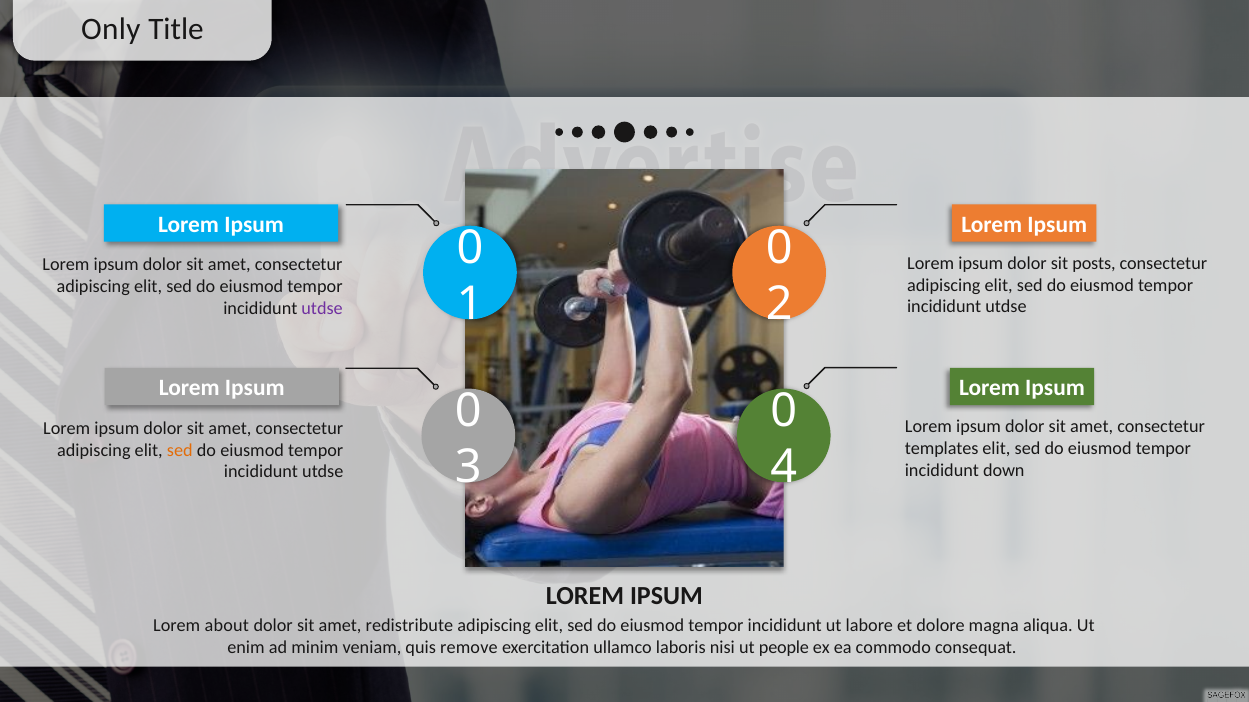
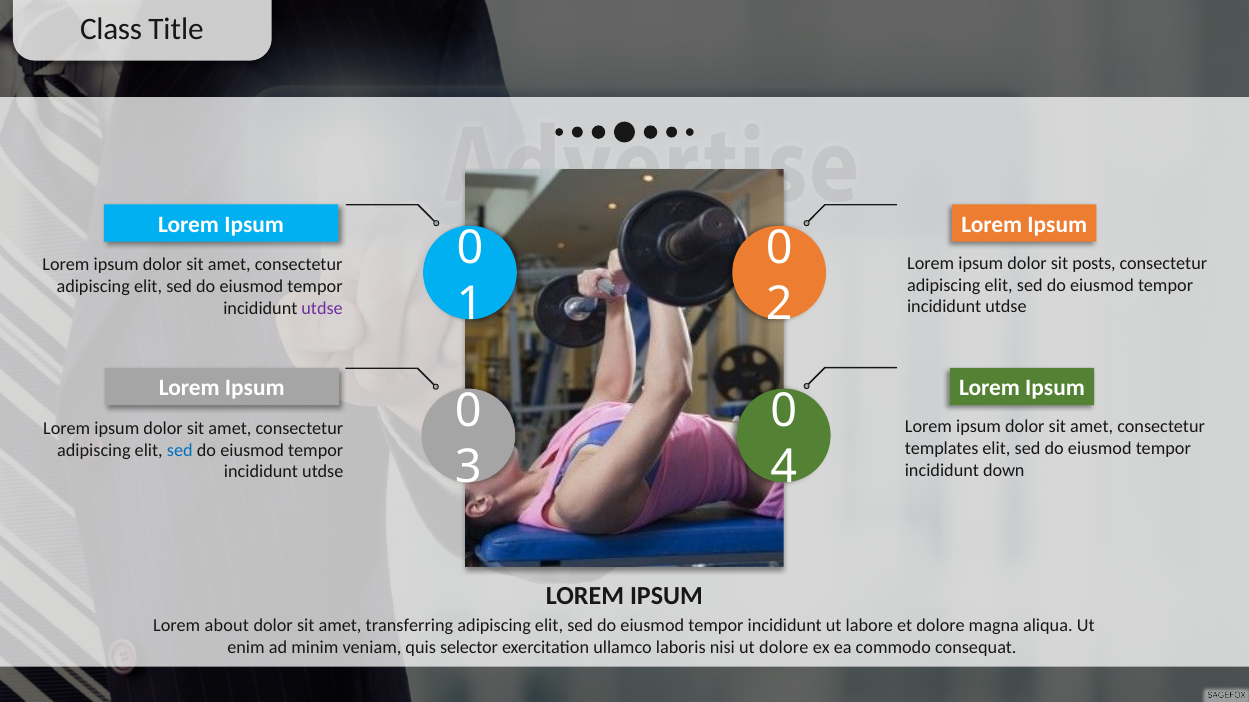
Only: Only -> Class (111, 29)
sed colour: orange -> blue (180, 450)
redistribute: redistribute -> transferring (409, 626)
remove: remove -> selector (469, 648)
ut people: people -> dolore (784, 648)
